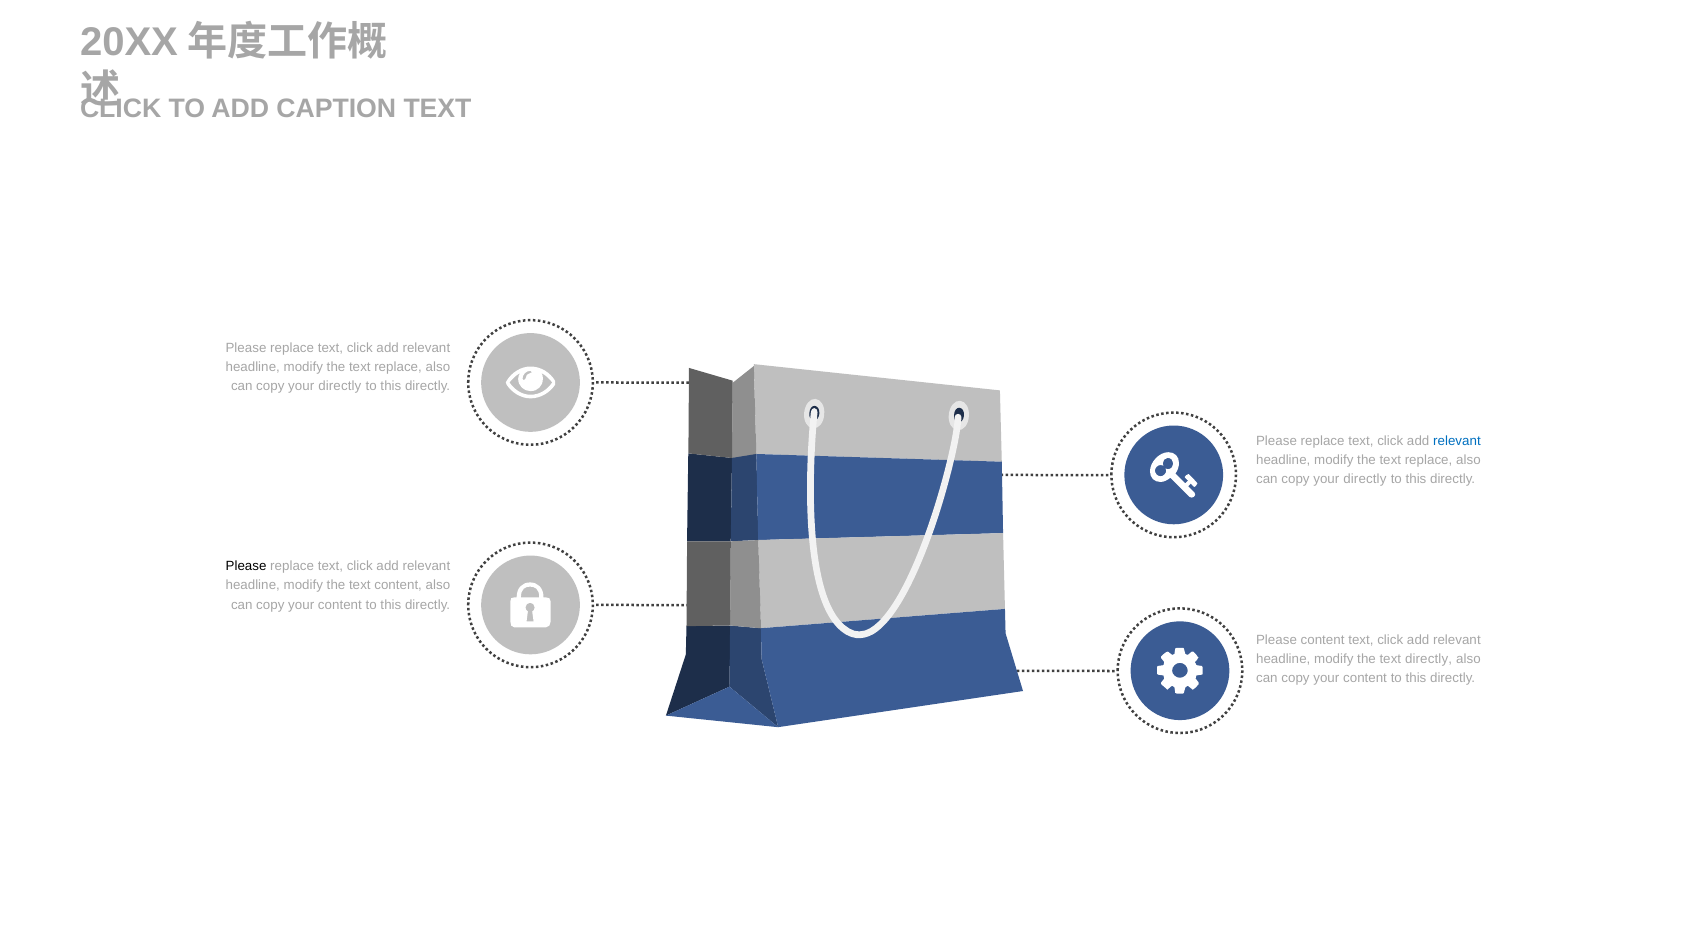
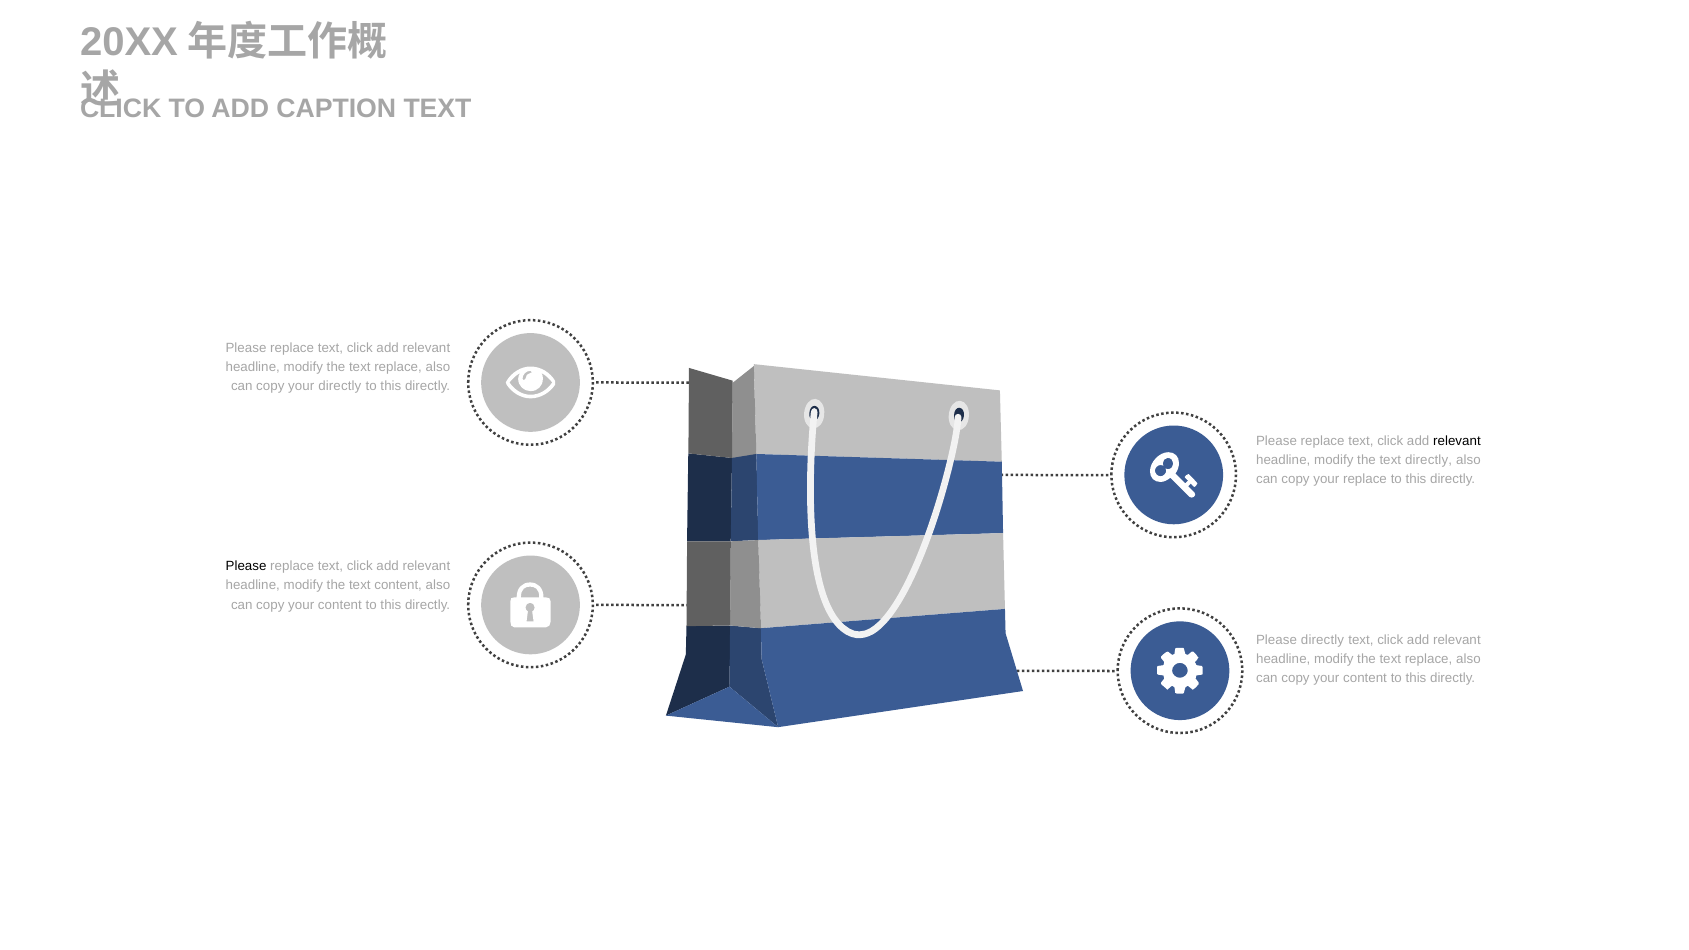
relevant colour: blue -> black (1457, 441)
replace: replace -> directly (1429, 460)
directly: directly -> replace (1365, 479)
Please content: content -> directly (1323, 640)
directly: directly -> replace (1429, 659)
